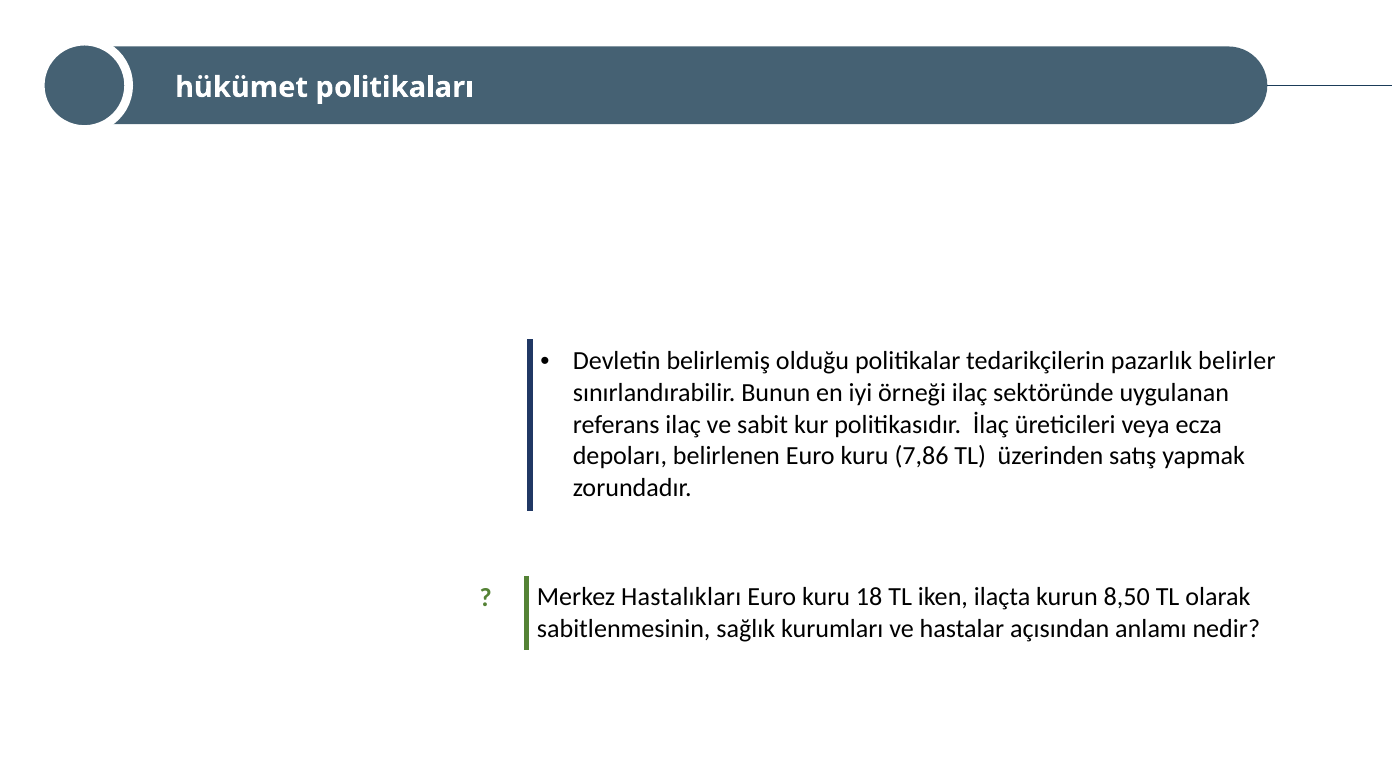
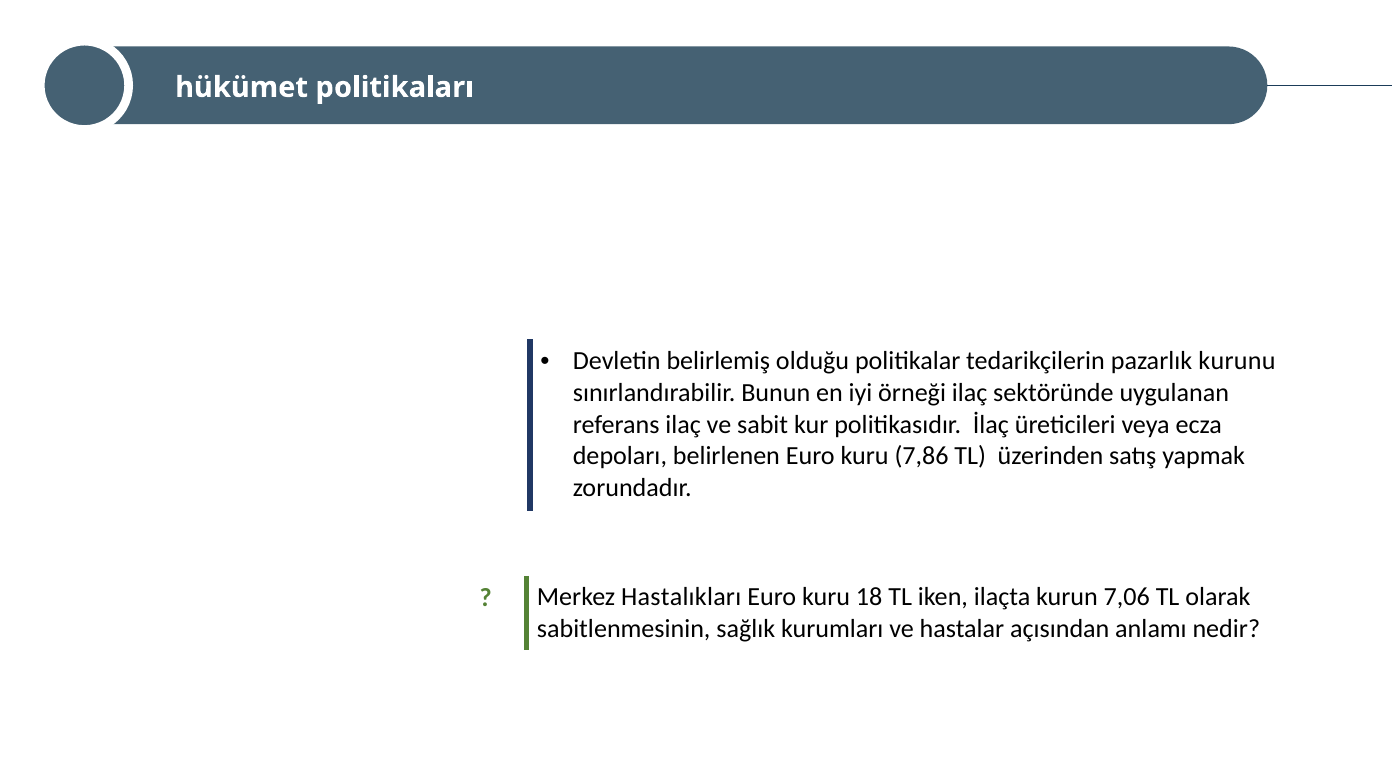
belirler: belirler -> kurunu (1237, 361)
8,50: 8,50 -> 7,06 (1127, 597)
